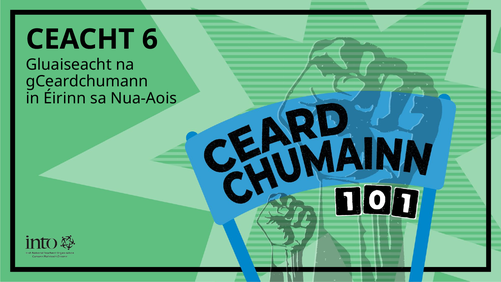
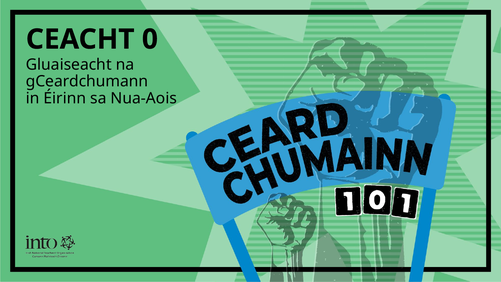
6: 6 -> 0 (150, 39)
